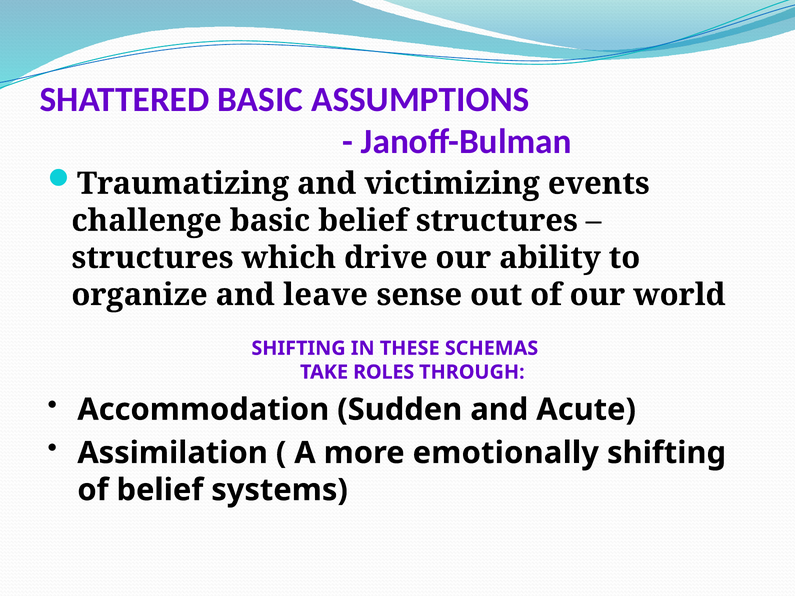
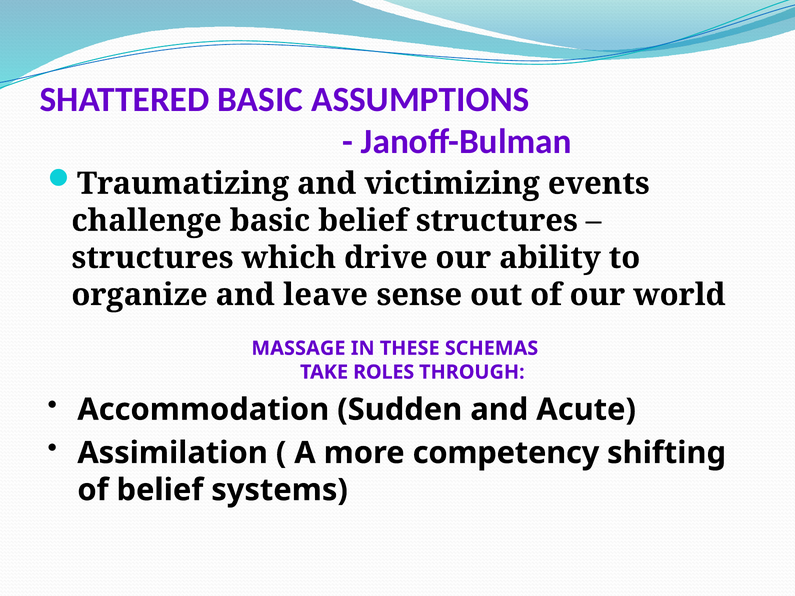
SHIFTING: SHIFTING -> MASSAGE (298, 348)
emotionally: emotionally -> competency (506, 453)
